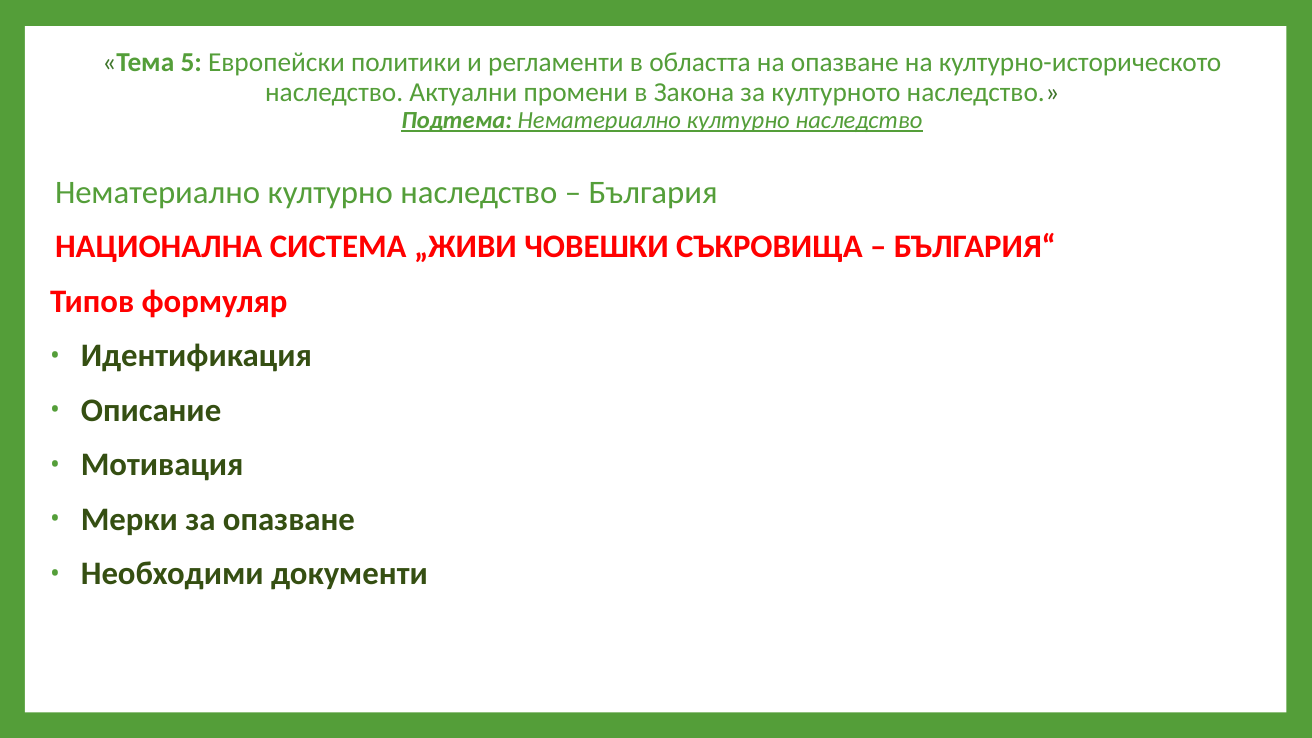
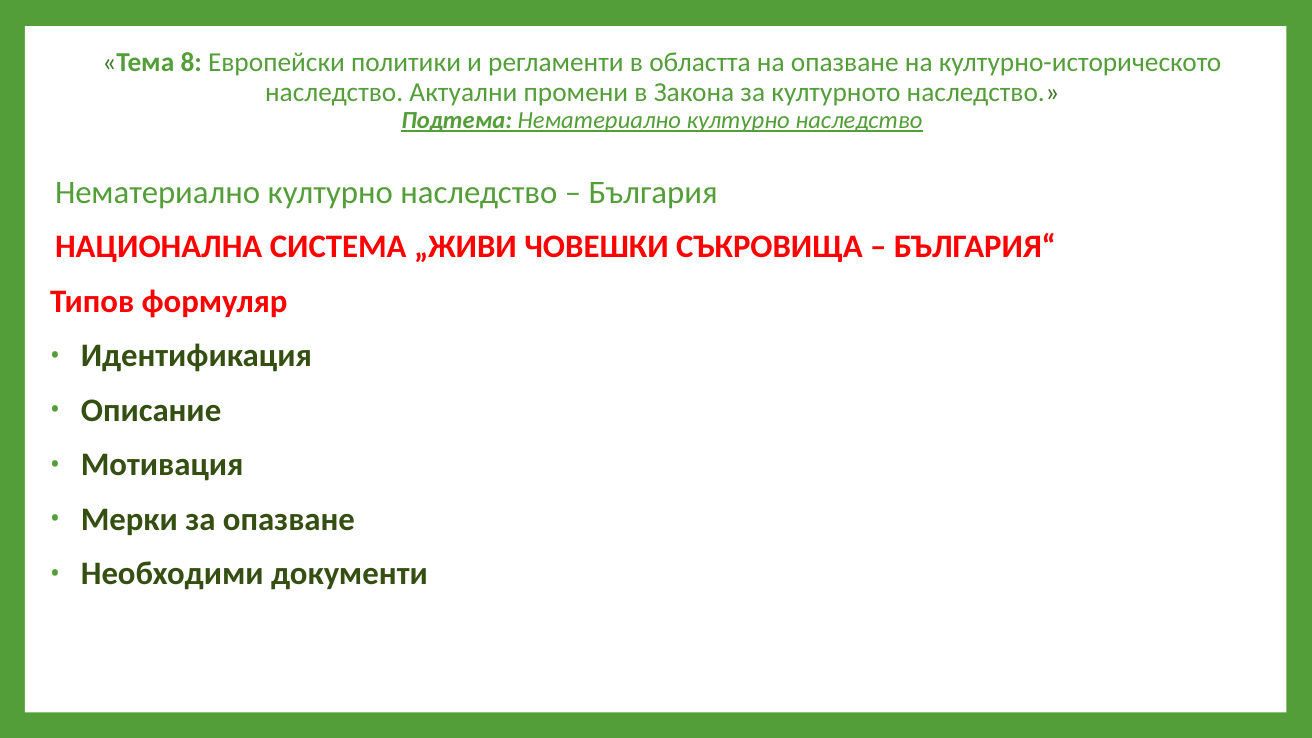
5: 5 -> 8 (191, 63)
